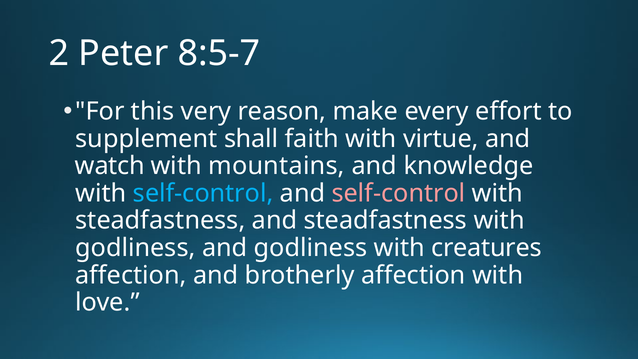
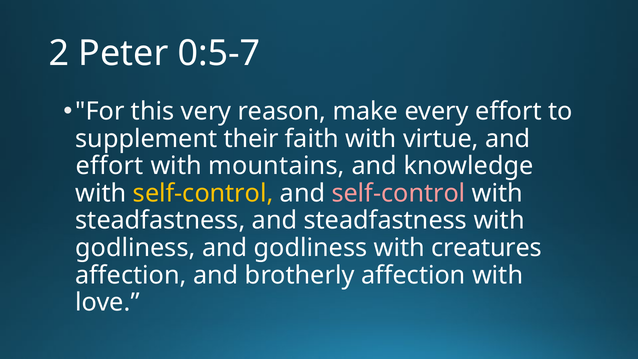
8:5-7: 8:5-7 -> 0:5-7 (219, 54)
shall: shall -> their (251, 139)
watch: watch -> effort (110, 166)
self-control colour: light blue -> yellow (203, 193)
